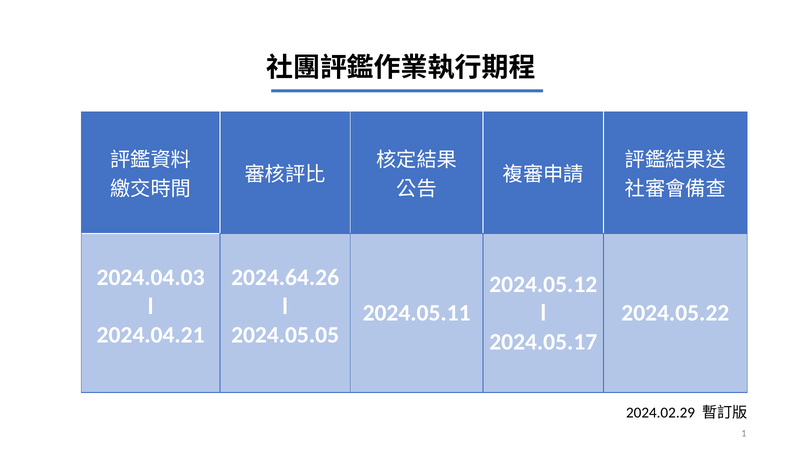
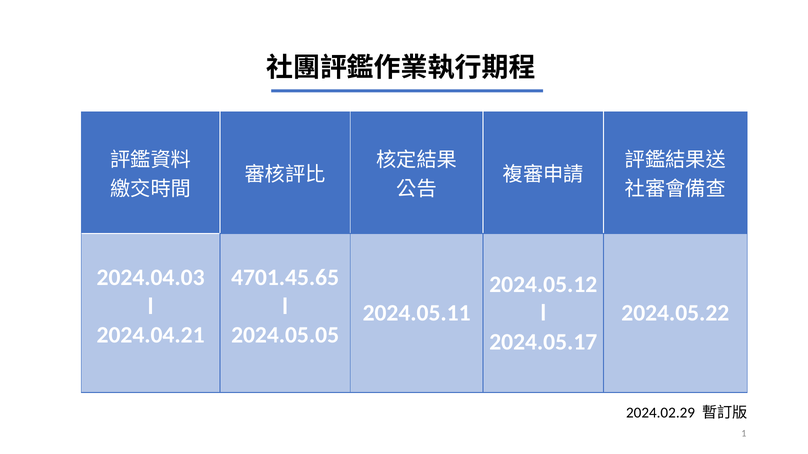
2024.64.26: 2024.64.26 -> 4701.45.65 (285, 278)
